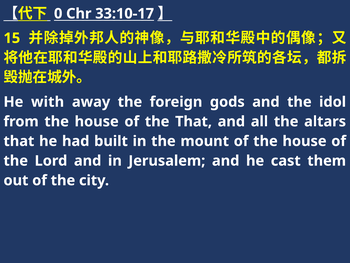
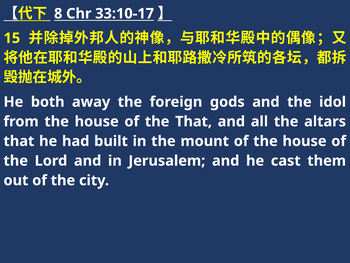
0: 0 -> 8 (58, 14)
with: with -> both (48, 102)
